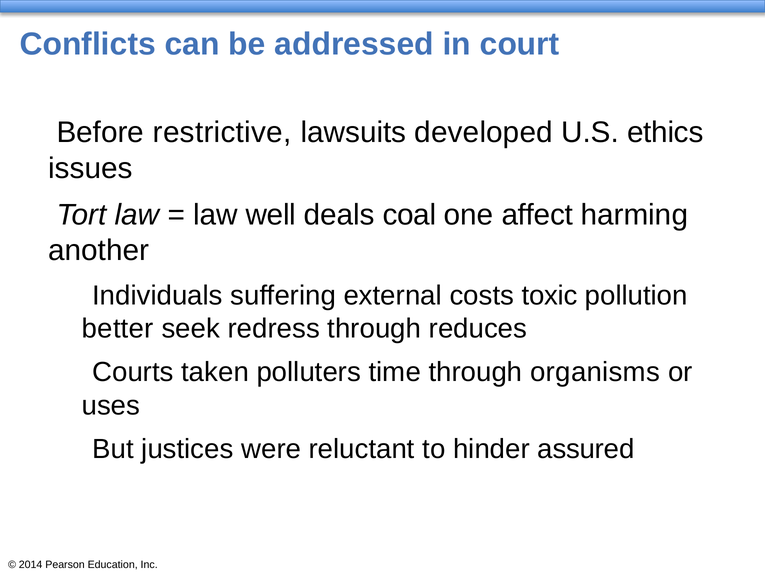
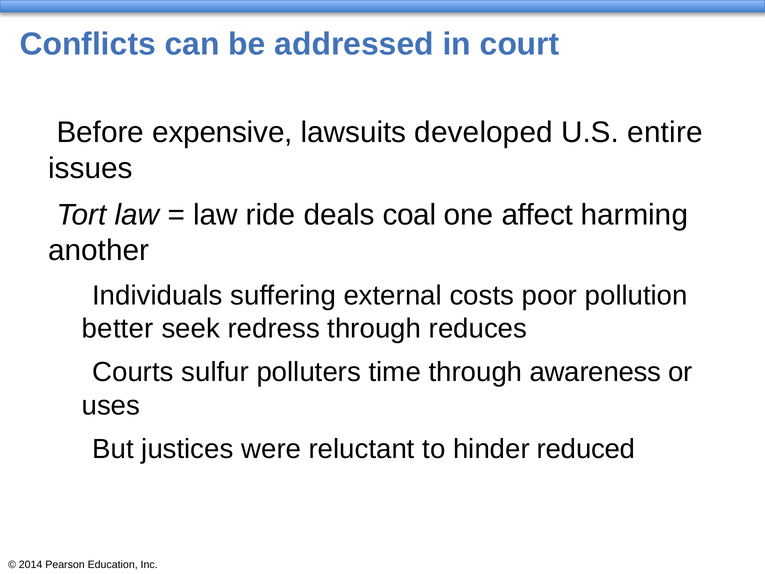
restrictive: restrictive -> expensive (222, 133)
ethics: ethics -> entire (665, 133)
well: well -> ride (271, 215)
toxic: toxic -> poor (549, 295)
taken: taken -> sulfur (215, 372)
organisms: organisms -> awareness (595, 372)
assured: assured -> reduced (586, 449)
